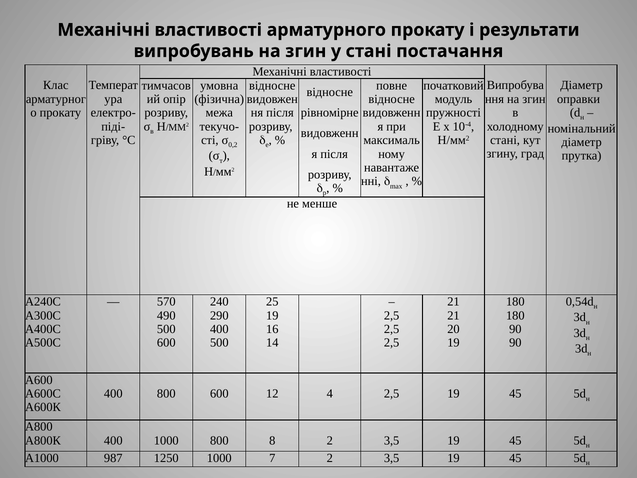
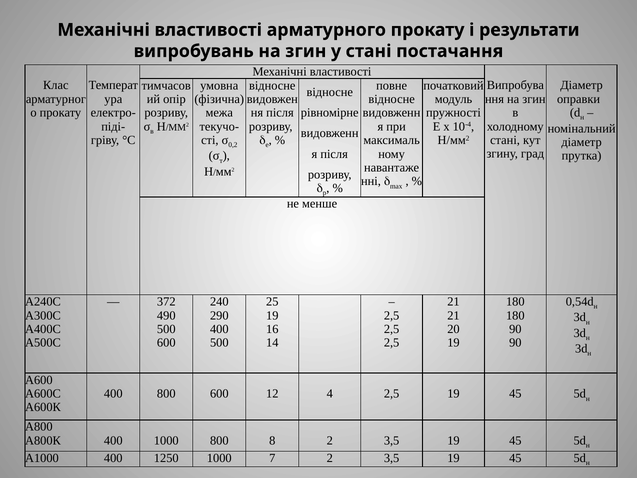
570: 570 -> 372 (166, 302)
А1000 987: 987 -> 400 (113, 458)
